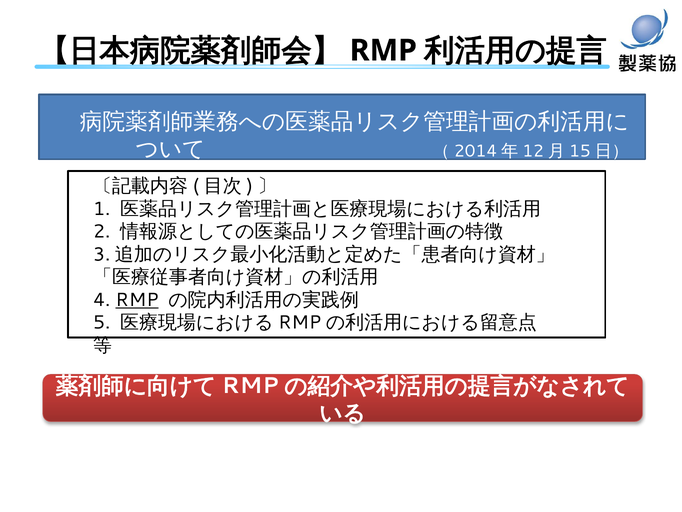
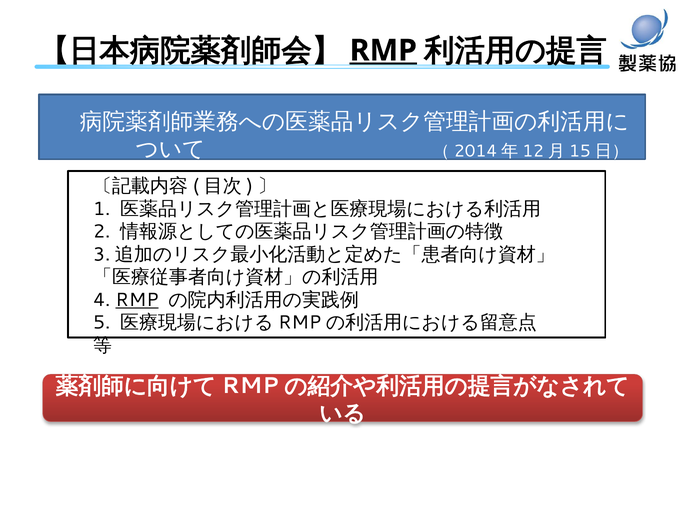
RMP underline: none -> present (383, 50)
